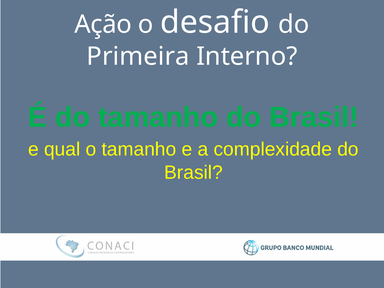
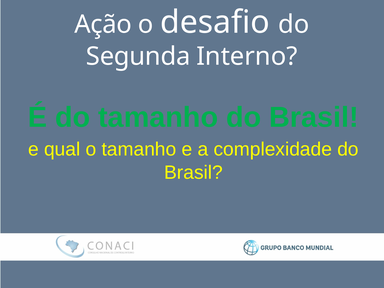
Primeira: Primeira -> Segunda (138, 56)
